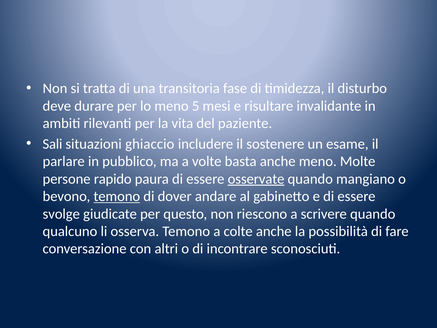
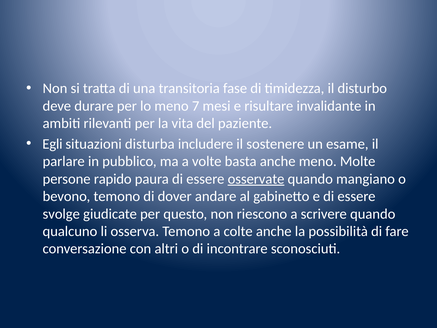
5: 5 -> 7 (196, 106)
Sali: Sali -> Egli (52, 144)
ghiaccio: ghiaccio -> disturba (150, 144)
temono underline: present -> none (117, 196)
